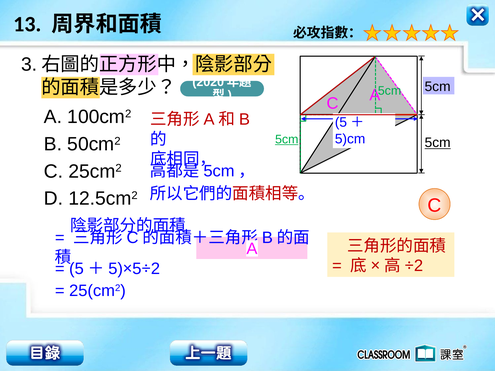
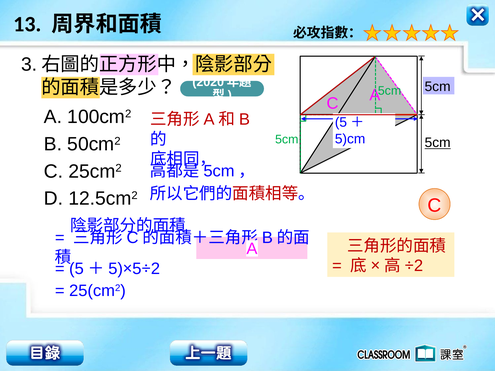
5cm underline: present -> none (287, 139)
